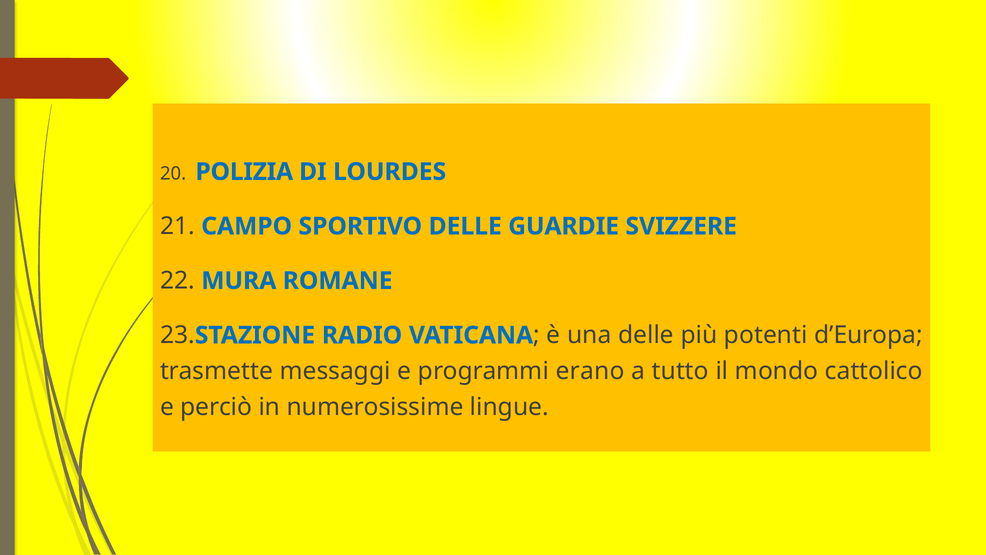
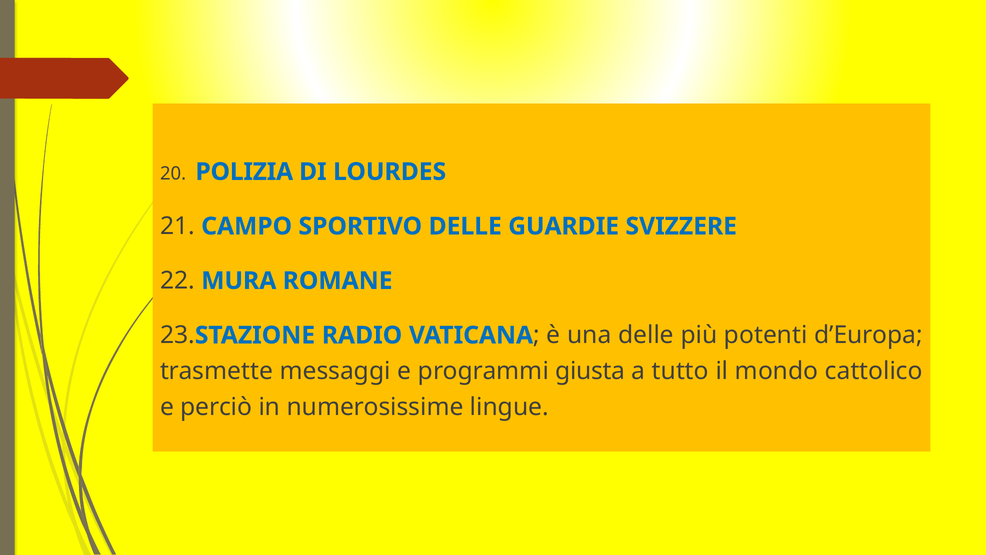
erano: erano -> giusta (590, 371)
